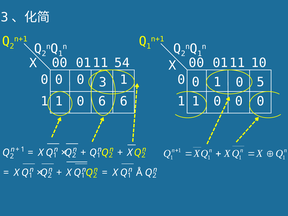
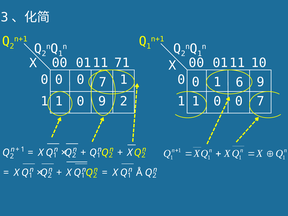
54: 54 -> 71 (122, 63)
3: 3 -> 7 (103, 82)
0: 0 -> 6 (239, 82)
5: 5 -> 9 (261, 82)
6: 6 -> 9 (102, 101)
0 6: 6 -> 2 (124, 101)
0: 0 -> 7 (261, 101)
